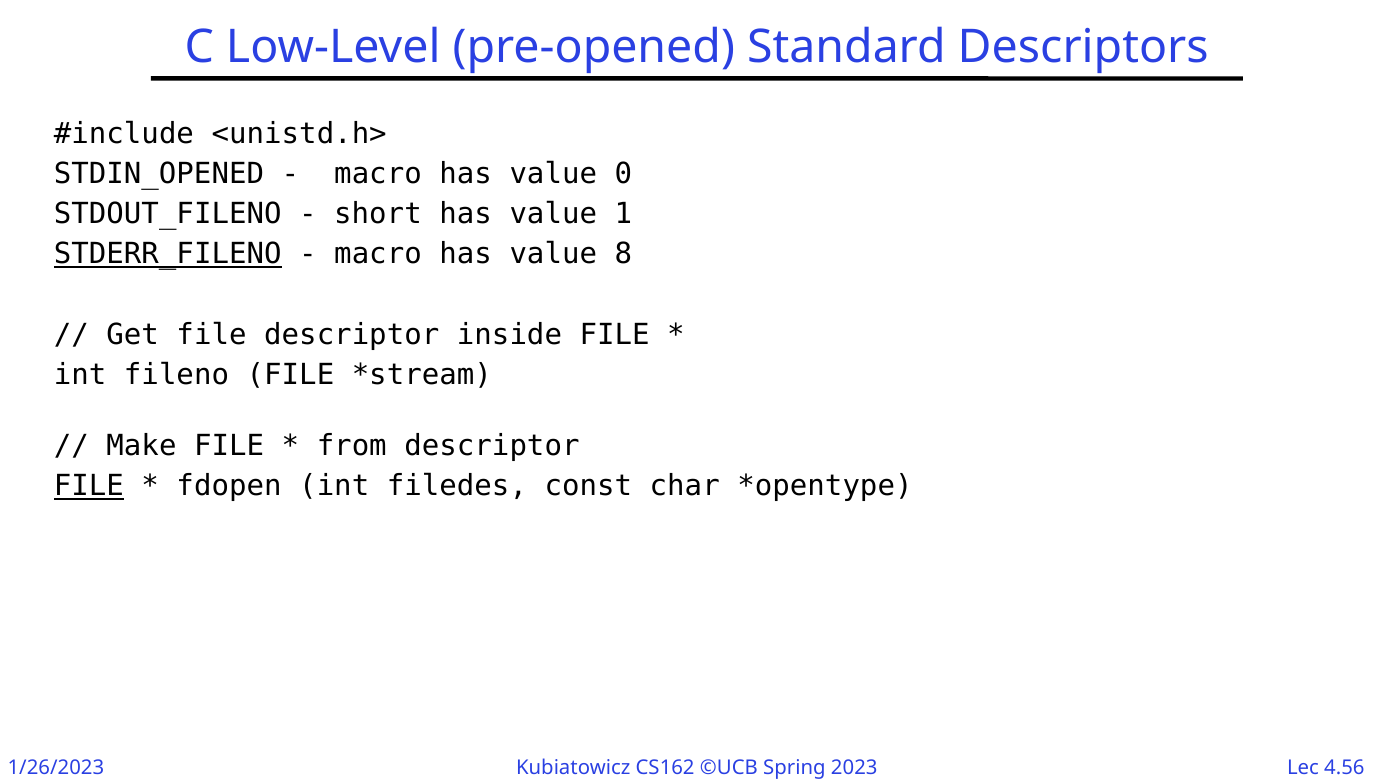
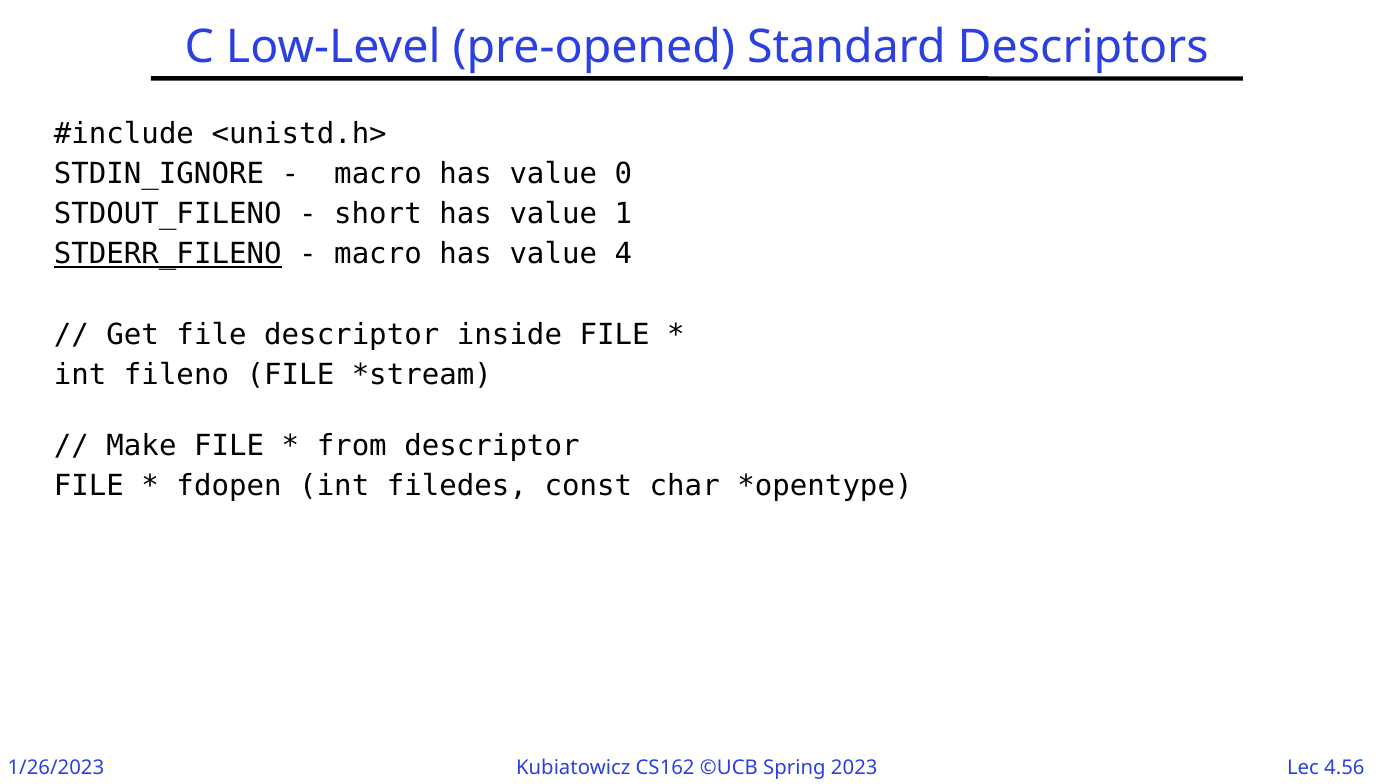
STDIN_OPENED: STDIN_OPENED -> STDIN_IGNORE (159, 174)
8: 8 -> 4 (623, 254)
FILE underline: present -> none (89, 486)
